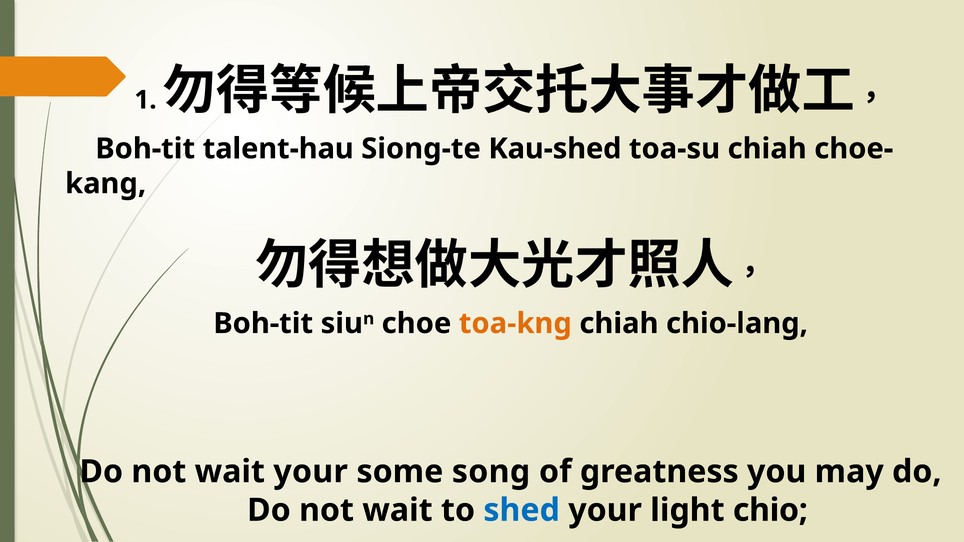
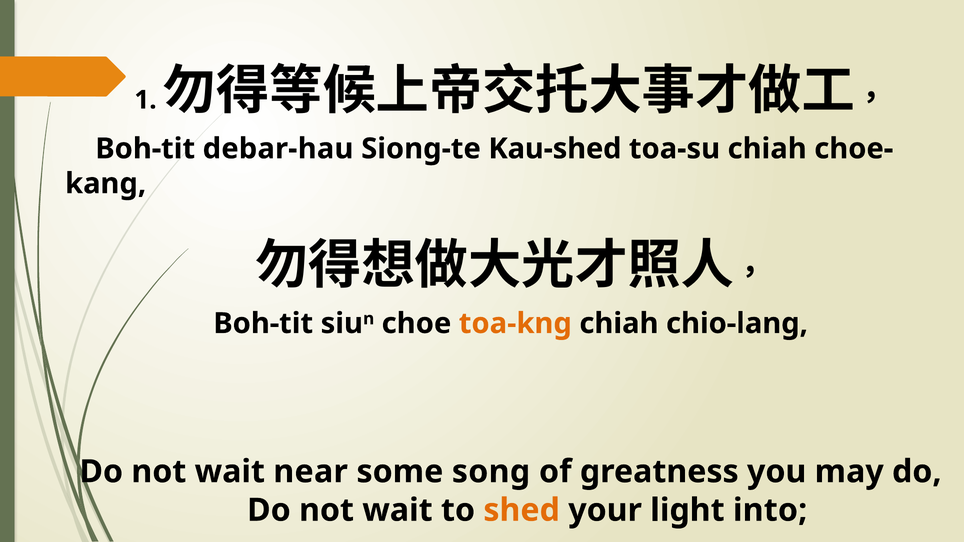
talent-hau: talent-hau -> debar-hau (278, 149)
wait your: your -> near (311, 472)
shed colour: blue -> orange (522, 510)
chio: chio -> into (770, 510)
